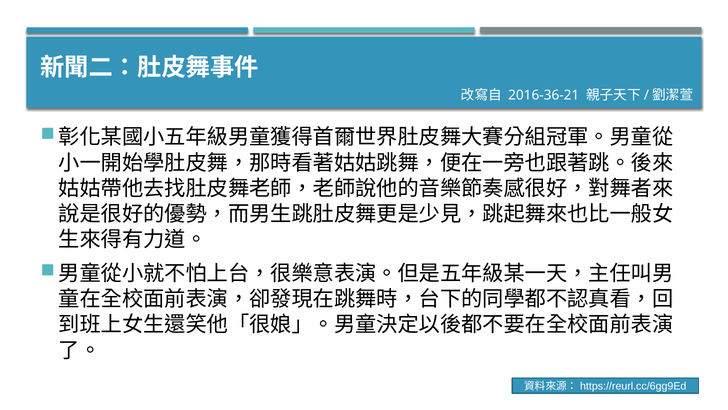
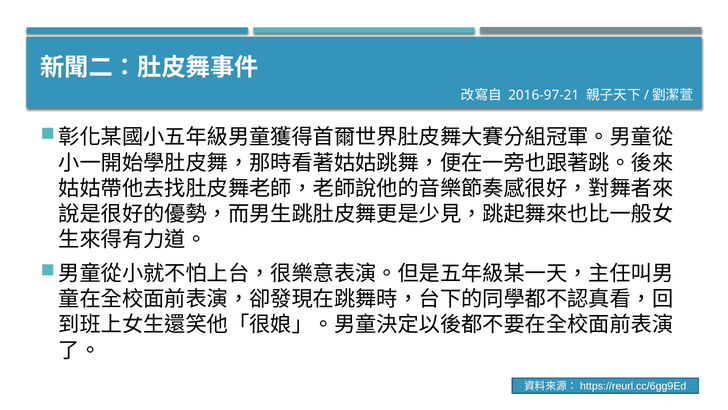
2016-36-21: 2016-36-21 -> 2016-97-21 (544, 95)
